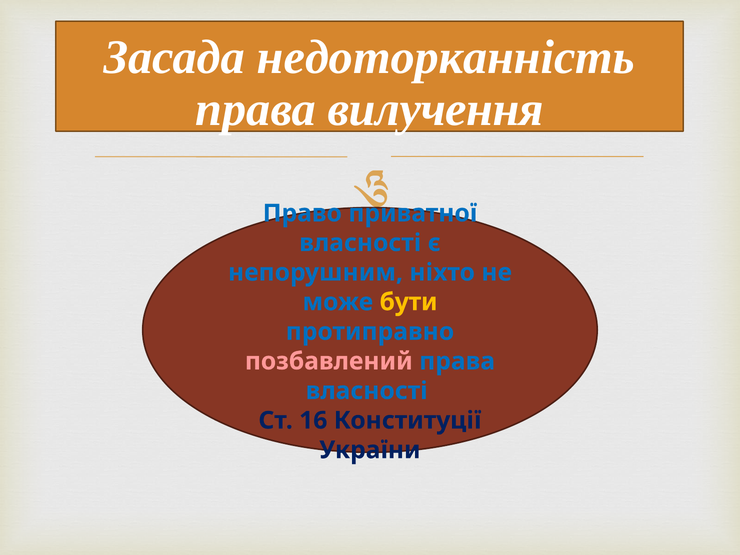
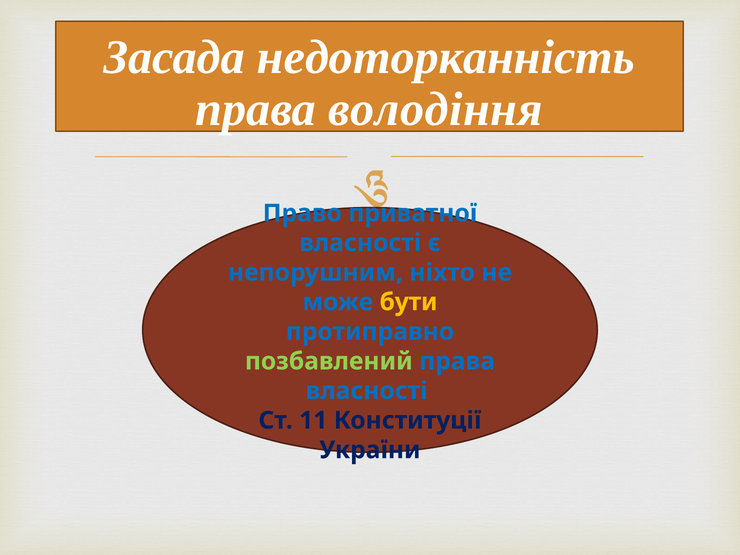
вилучення: вилучення -> володіння (435, 109)
позбавлений colour: pink -> light green (329, 361)
16: 16 -> 11 (313, 420)
